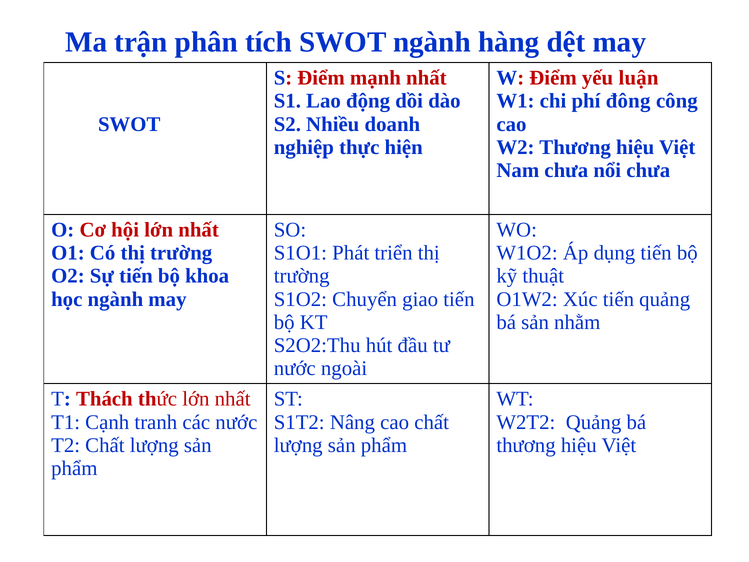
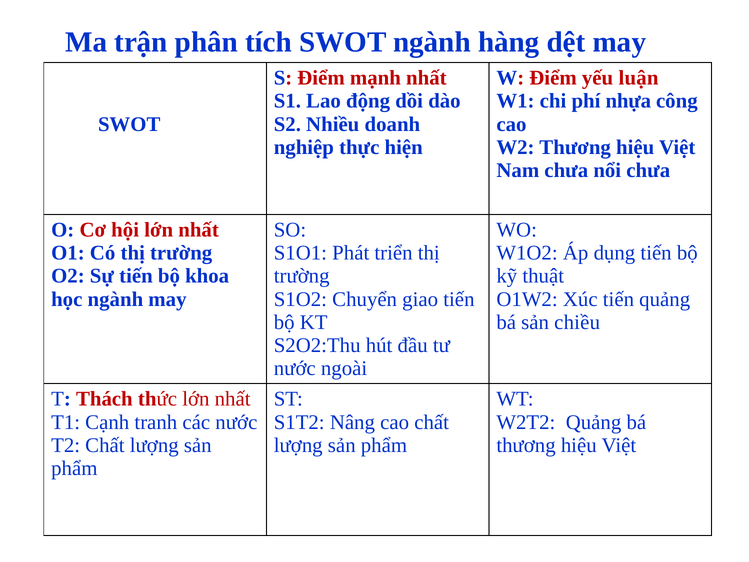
đông: đông -> nhựa (628, 101)
nhằm: nhằm -> chiều (577, 322)
